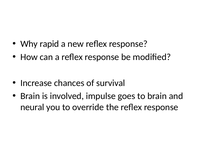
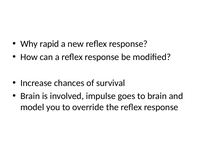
neural: neural -> model (32, 107)
